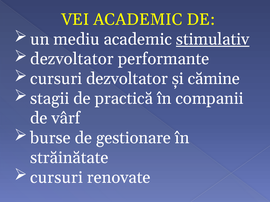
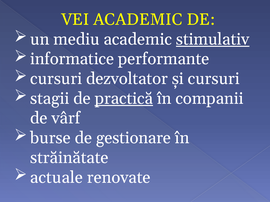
dezvoltator: dezvoltator -> informatice (72, 59)
și cămine: cămine -> cursuri (214, 79)
practică underline: none -> present (124, 99)
cursuri: cursuri -> actuale (56, 178)
